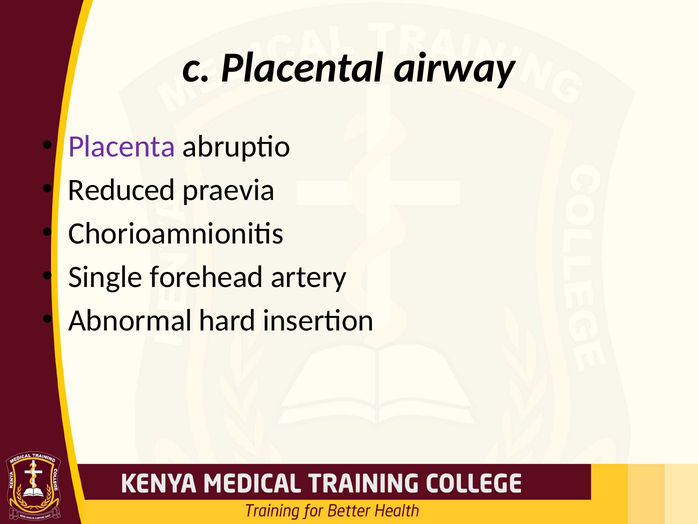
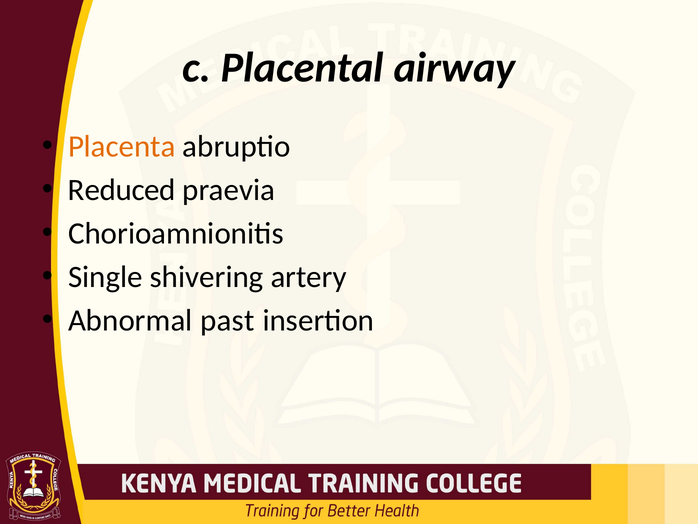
Placenta colour: purple -> orange (122, 146)
forehead: forehead -> shivering (207, 277)
hard: hard -> past (227, 320)
